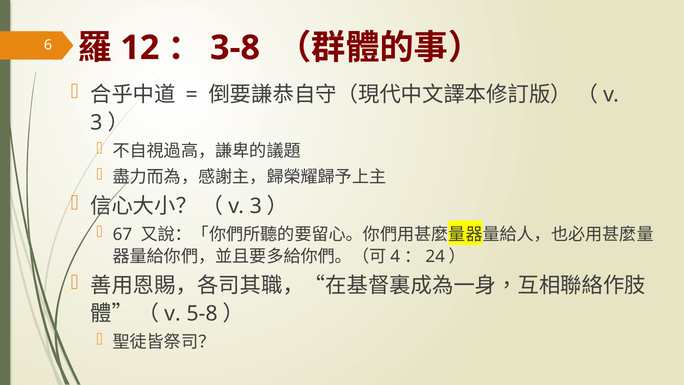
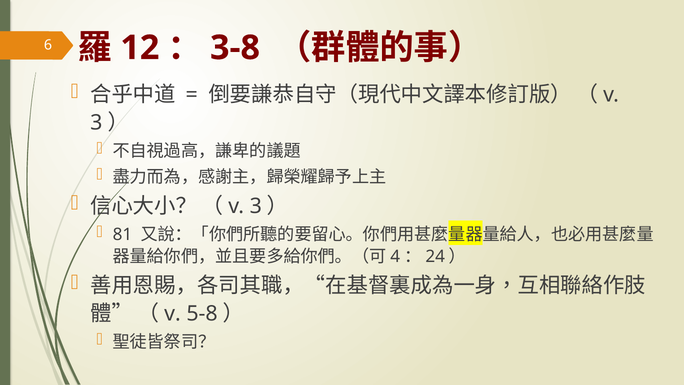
67: 67 -> 81 (122, 234)
